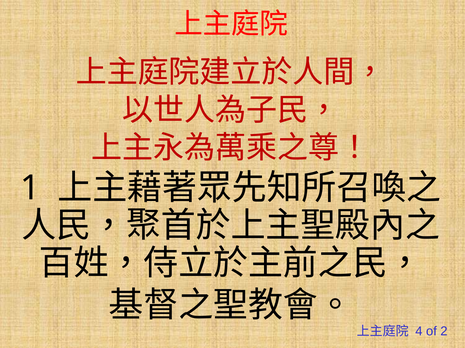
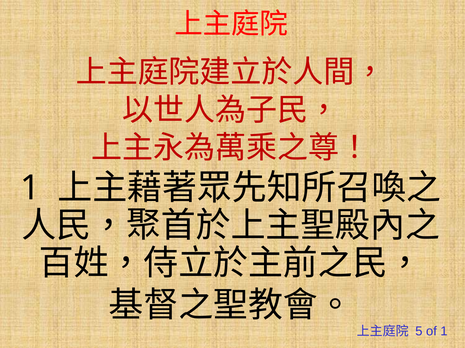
4: 4 -> 5 (419, 332)
of 2: 2 -> 1 (444, 332)
